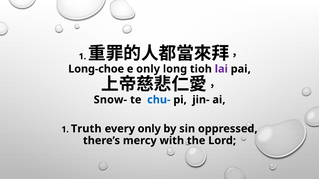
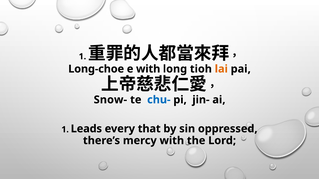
e only: only -> with (148, 69)
lai colour: purple -> orange (221, 69)
Truth: Truth -> Leads (86, 129)
every only: only -> that (149, 129)
